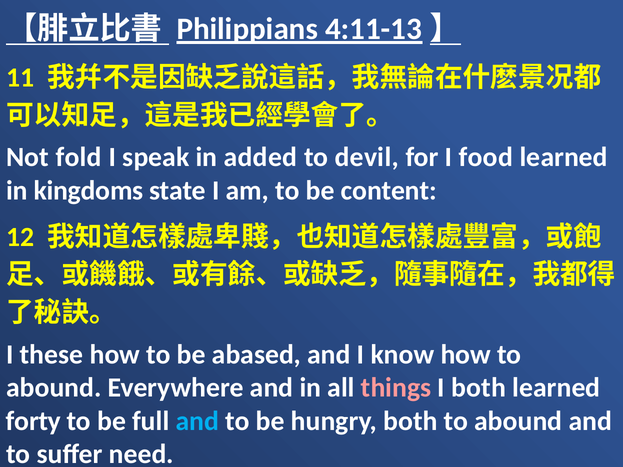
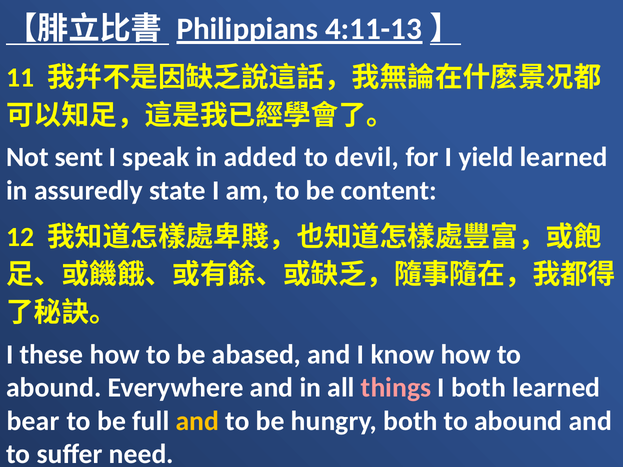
fold: fold -> sent (79, 157)
food: food -> yield (486, 157)
kingdoms: kingdoms -> assuredly (88, 191)
forty: forty -> bear (33, 421)
and colour: light blue -> yellow (197, 421)
